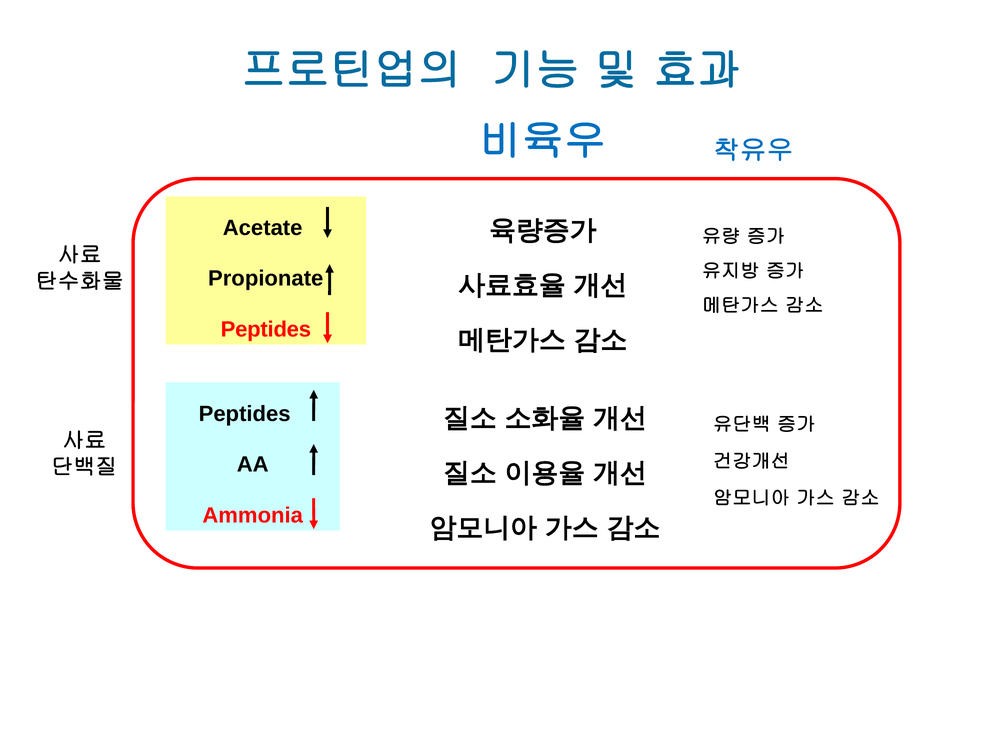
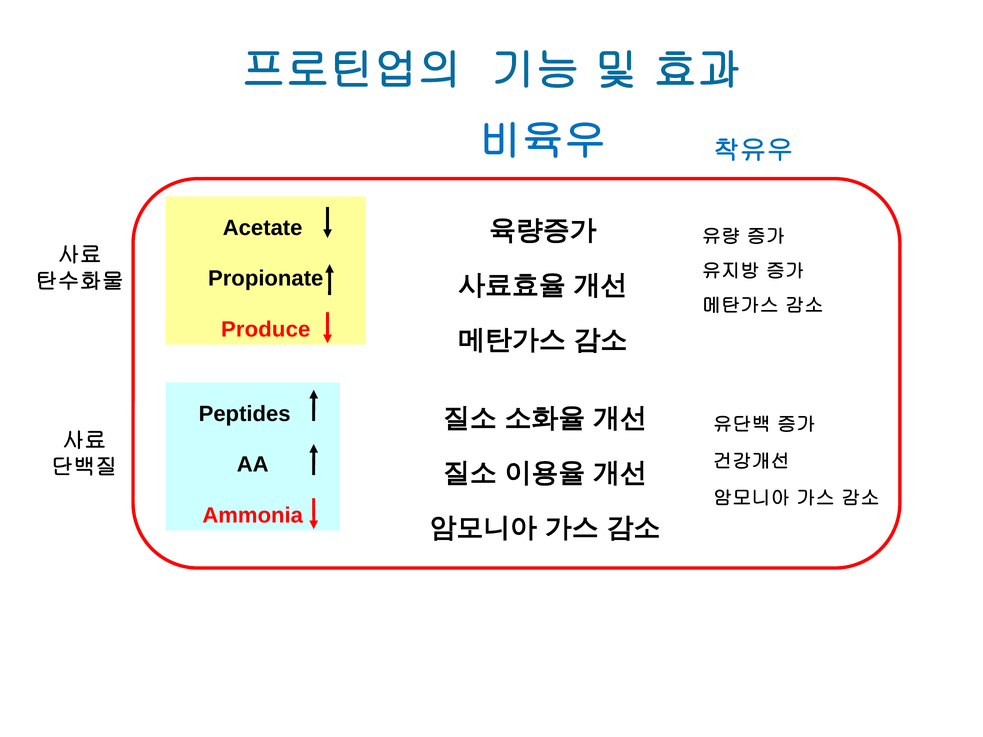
Peptides: Peptides -> Produce (266, 330)
